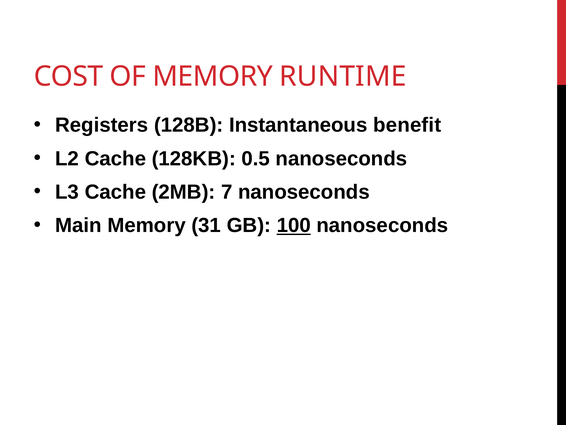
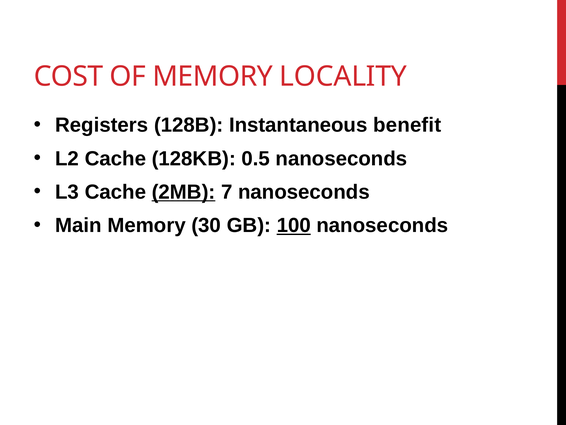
RUNTIME: RUNTIME -> LOCALITY (343, 76)
2MB underline: none -> present (184, 192)
31: 31 -> 30 (206, 225)
